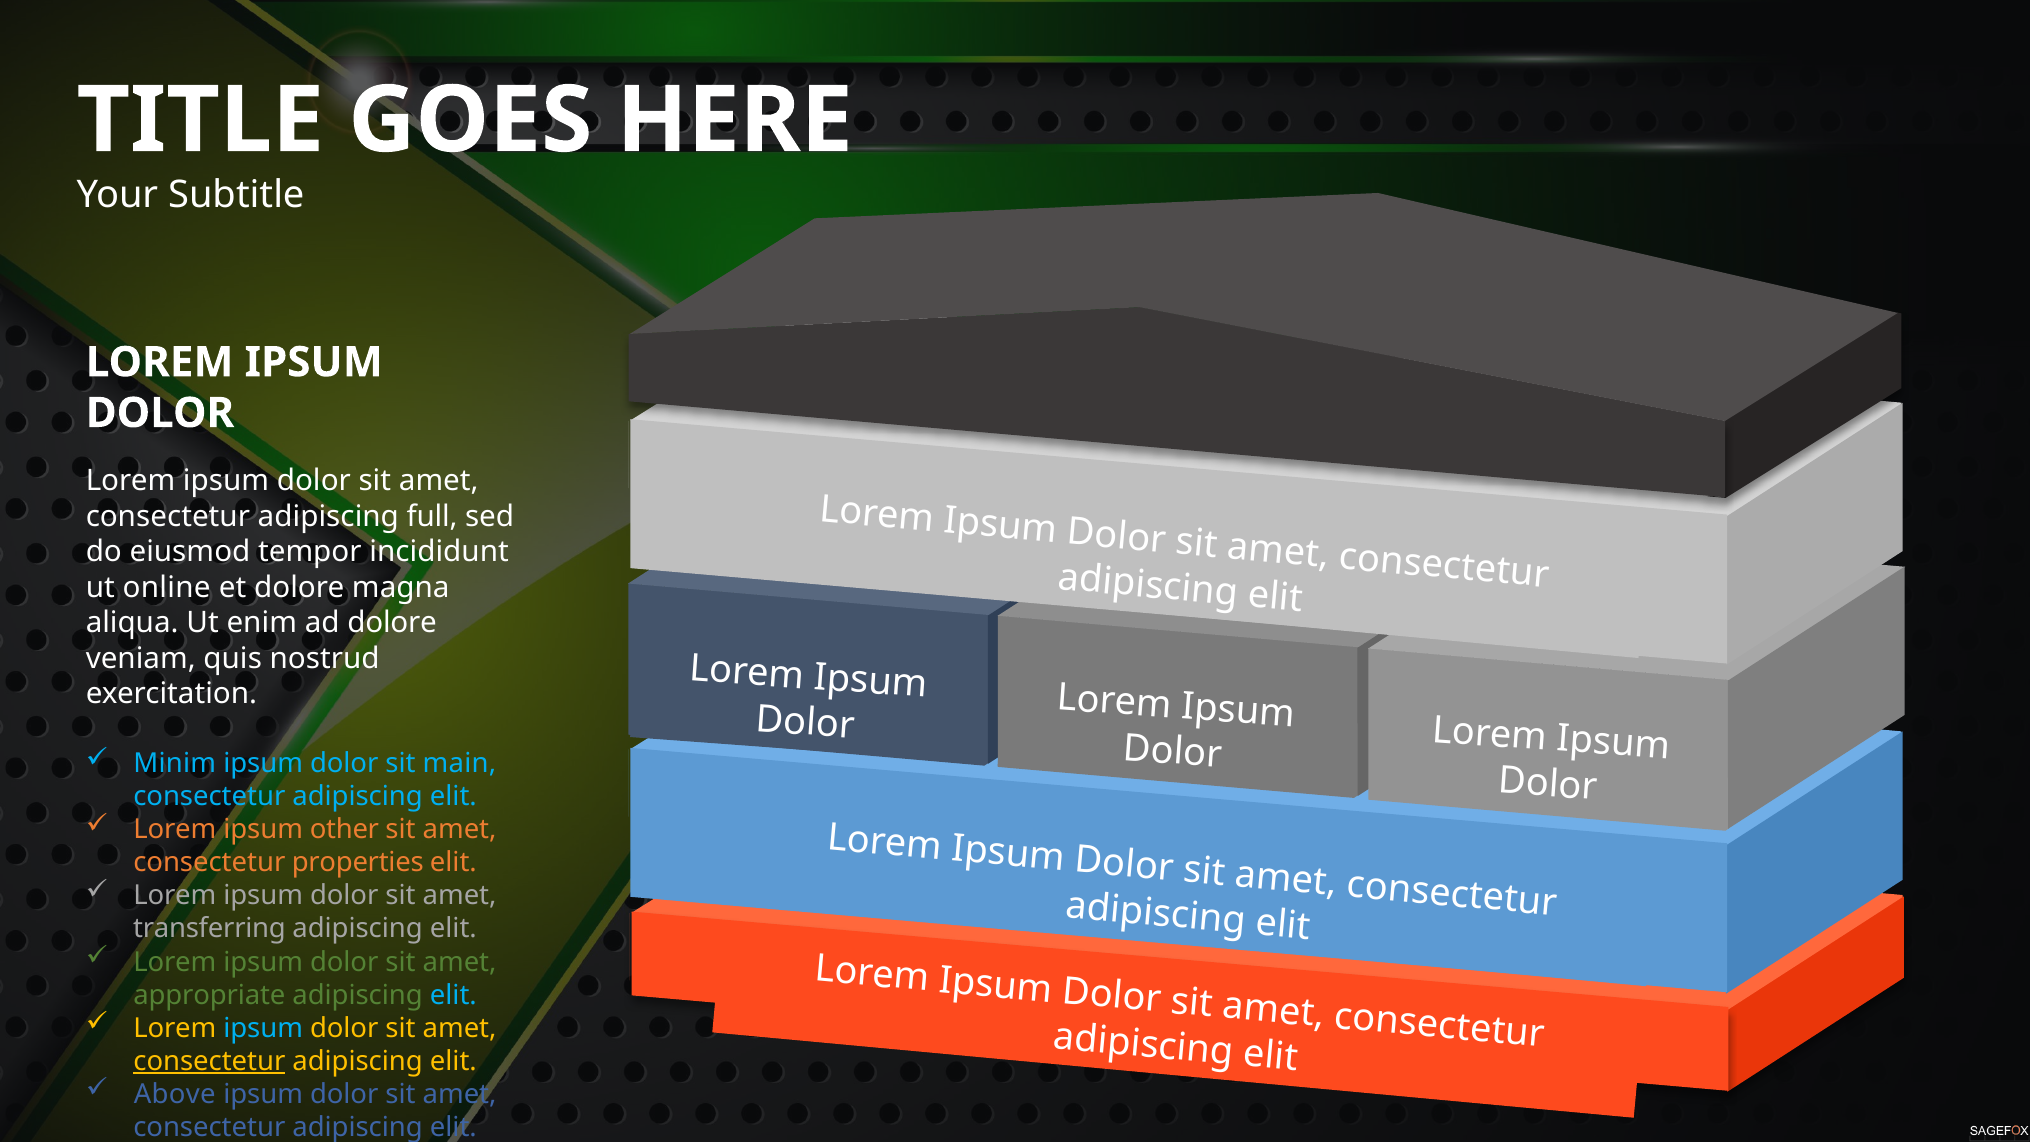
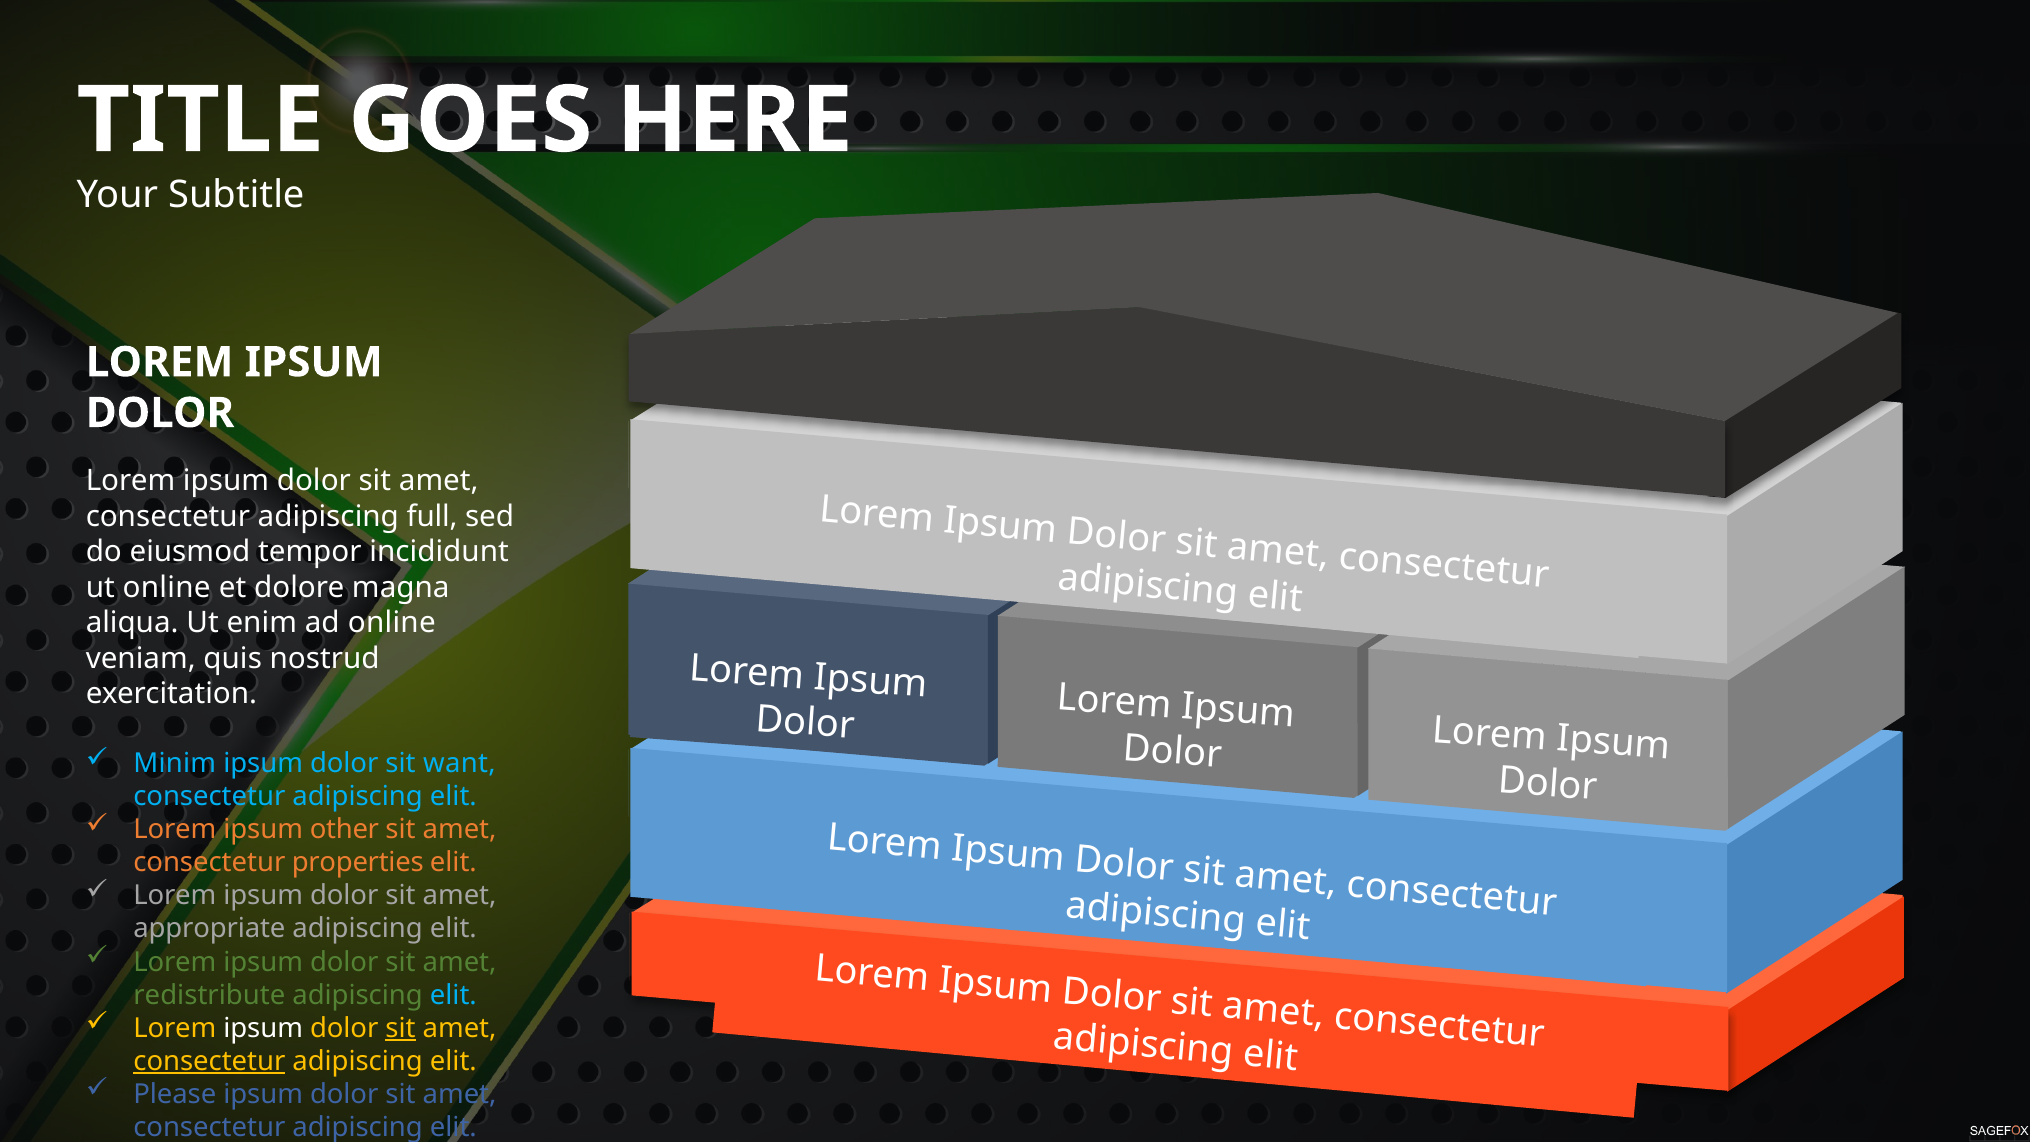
ad dolore: dolore -> online (392, 623)
main: main -> want (459, 764)
transferring: transferring -> appropriate (209, 929)
appropriate: appropriate -> redistribute (209, 995)
ipsum colour: light blue -> white (263, 1028)
sit underline: none -> present (401, 1028)
Above: Above -> Please (175, 1094)
